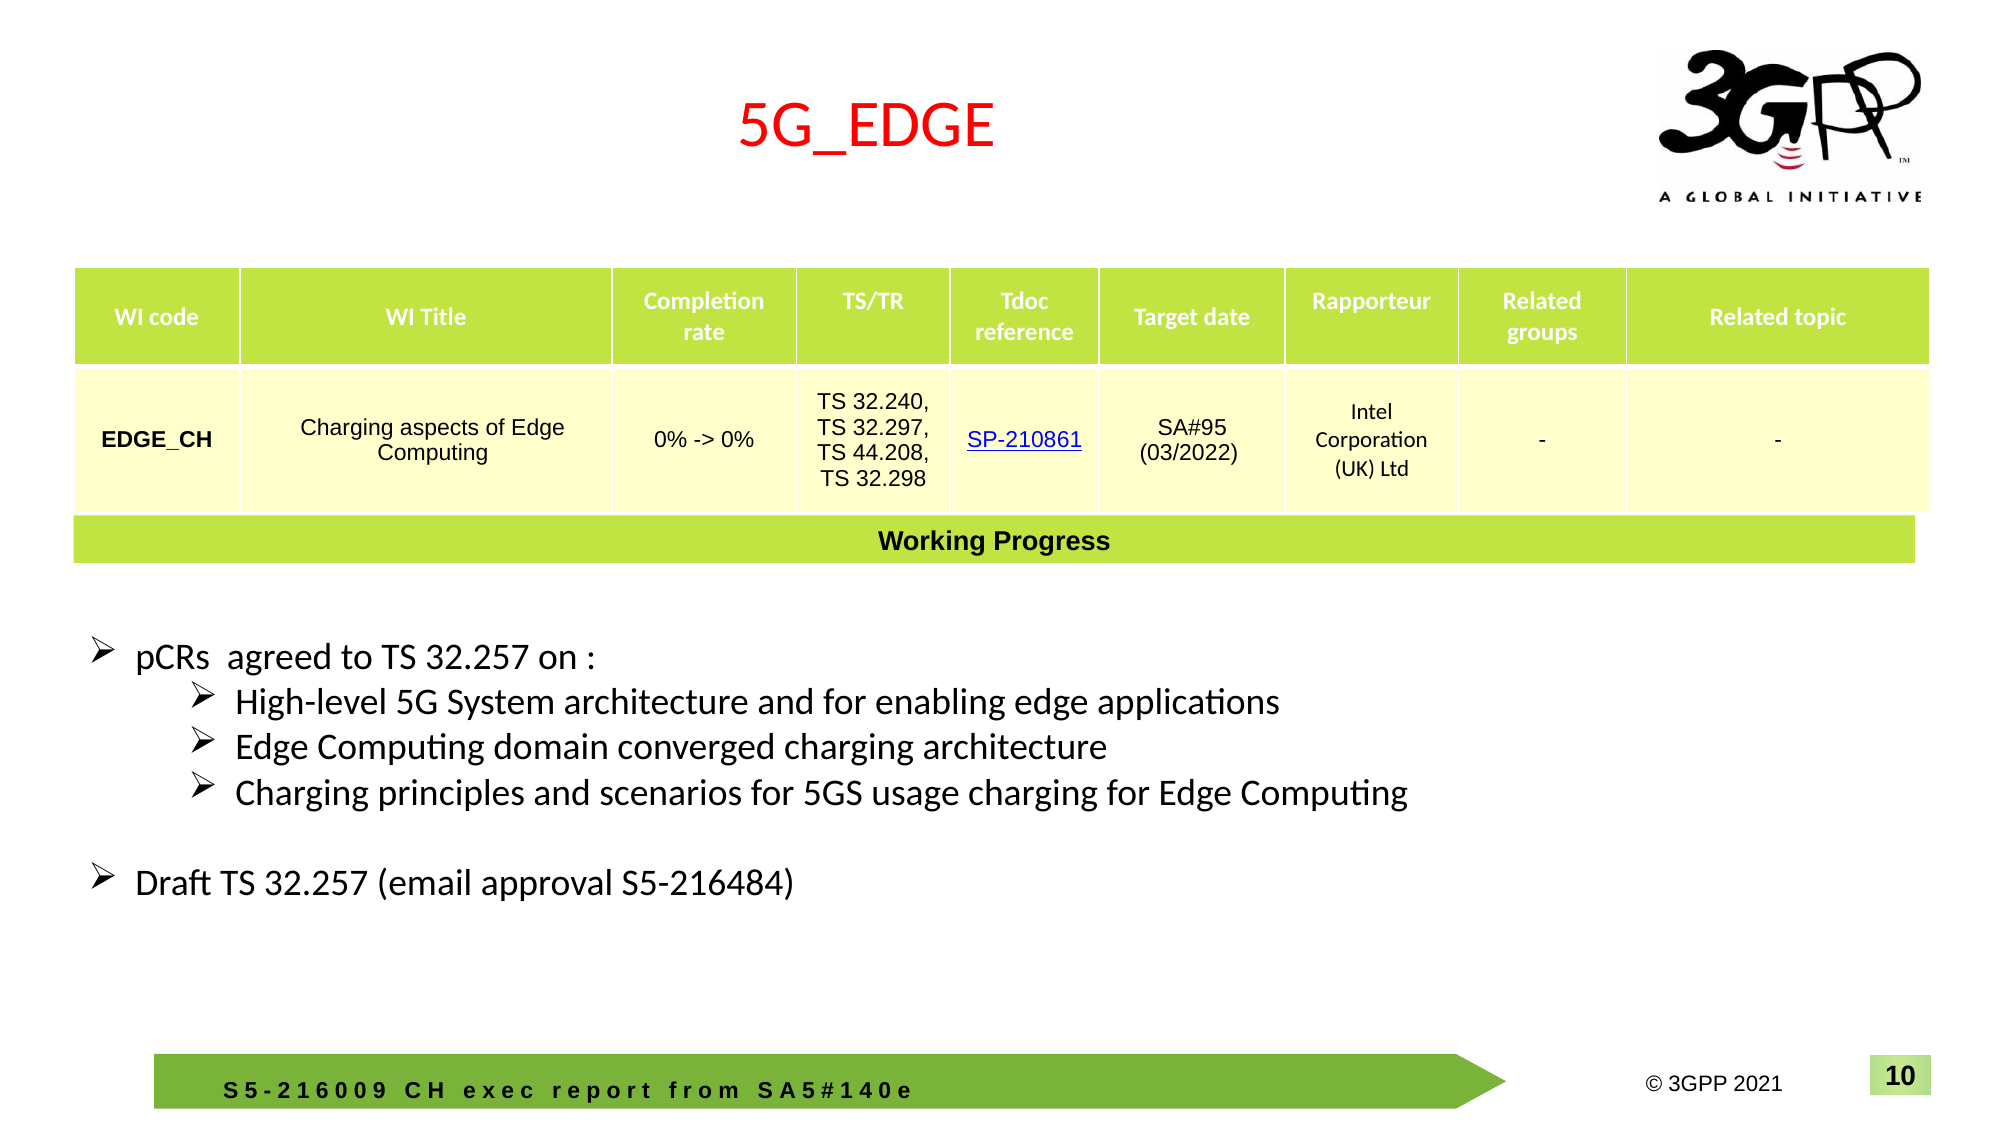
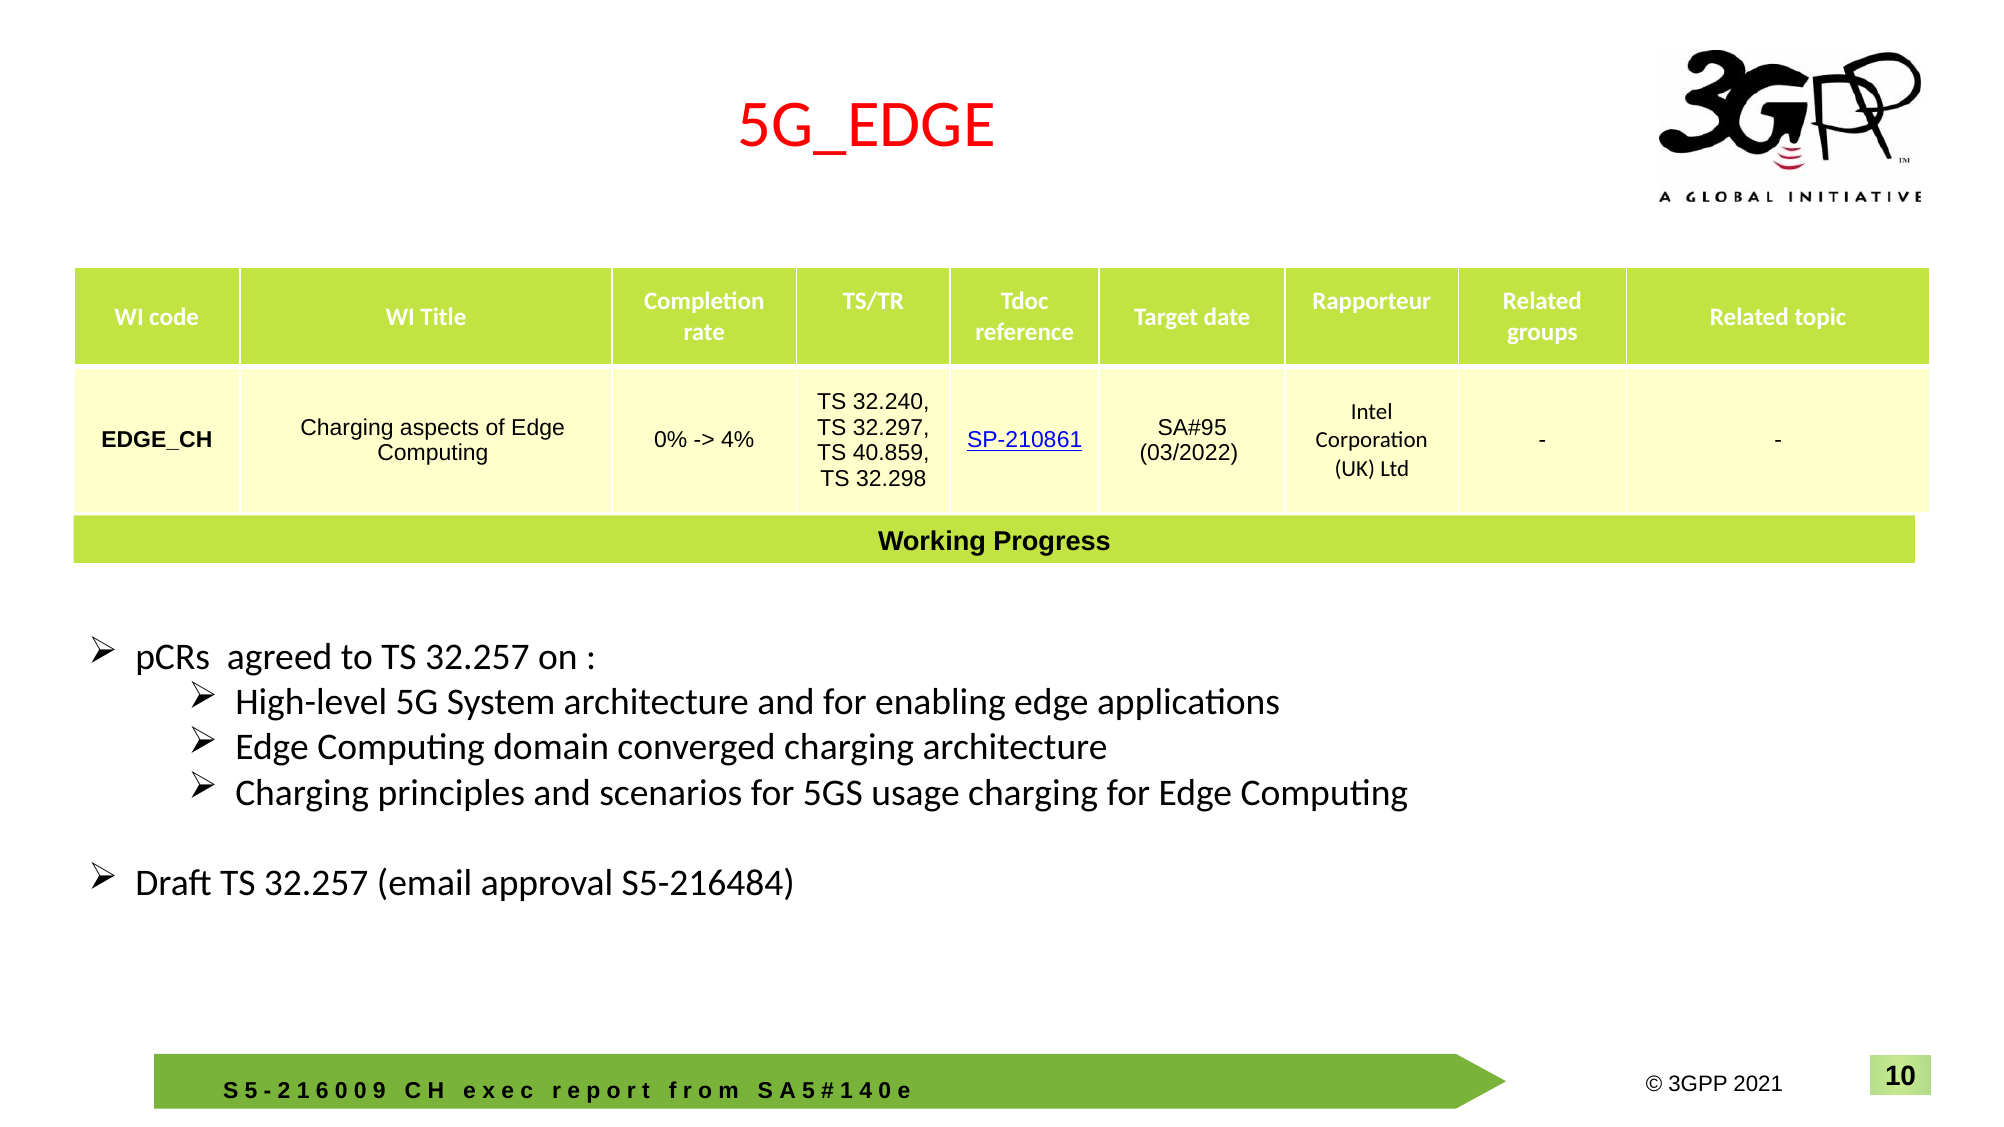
0%: 0% -> 4% (738, 440)
44.208: 44.208 -> 40.859 (891, 453)
